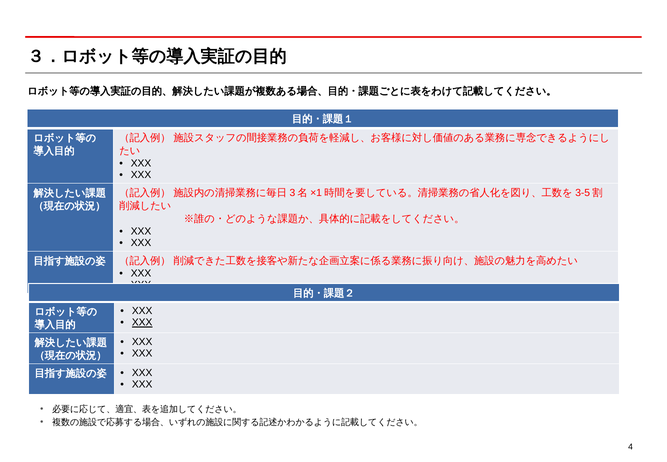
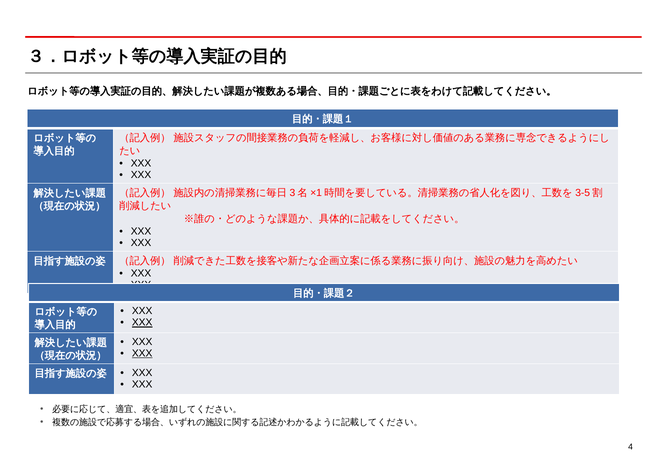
XXX underline: none -> present (142, 353)
